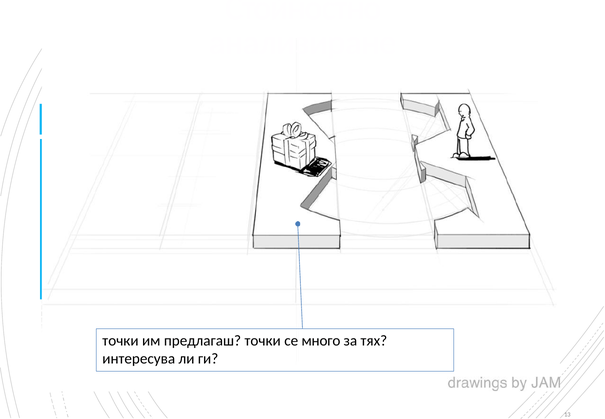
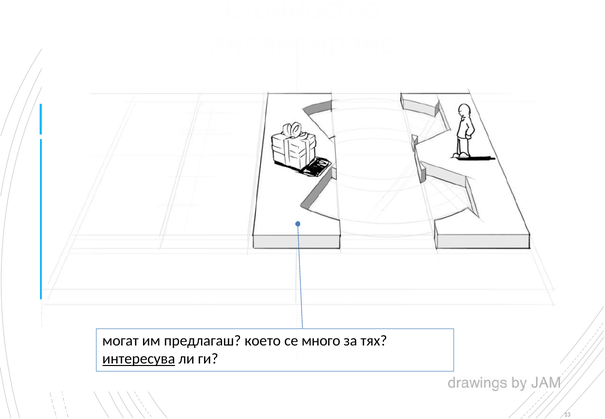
точки: точки -> могат (121, 341)
предлагаш точки: точки -> което (263, 341)
интересува underline: none -> present (139, 359)
